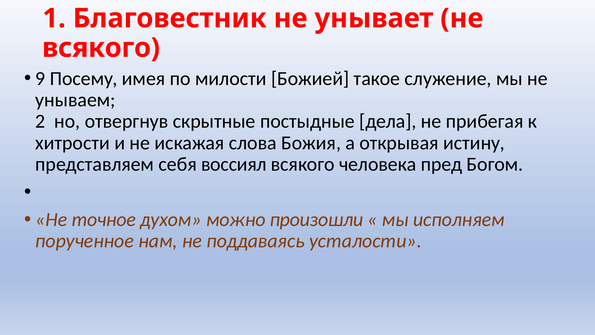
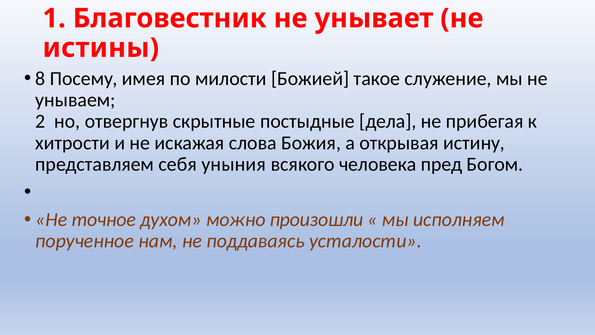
всякого: всякого -> истины (101, 48)
9: 9 -> 8 (40, 78)
воссиял: воссиял -> уныния (234, 164)
